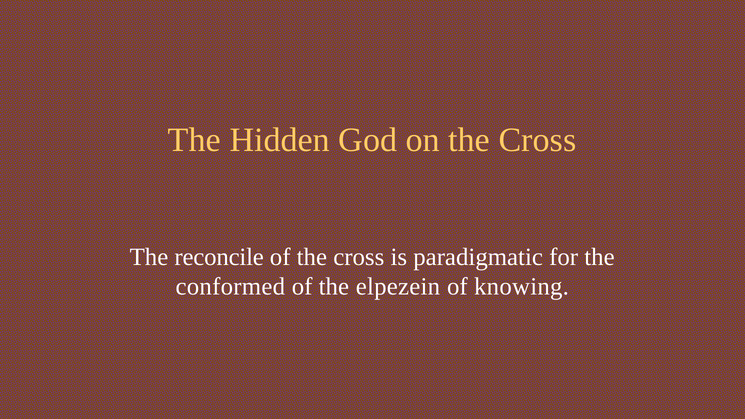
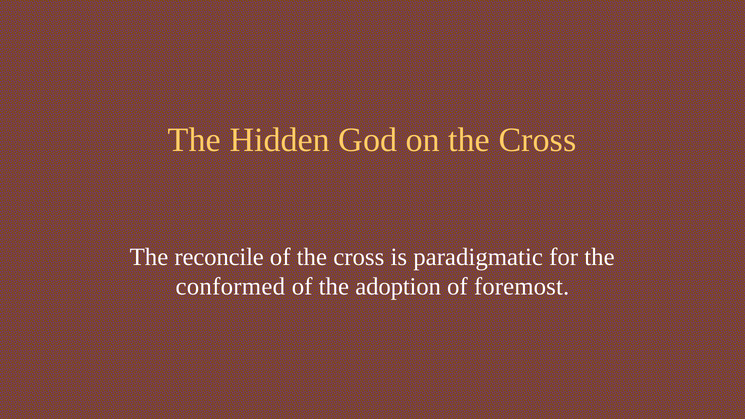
elpezein: elpezein -> adoption (398, 287)
knowing: knowing -> foremost (522, 287)
